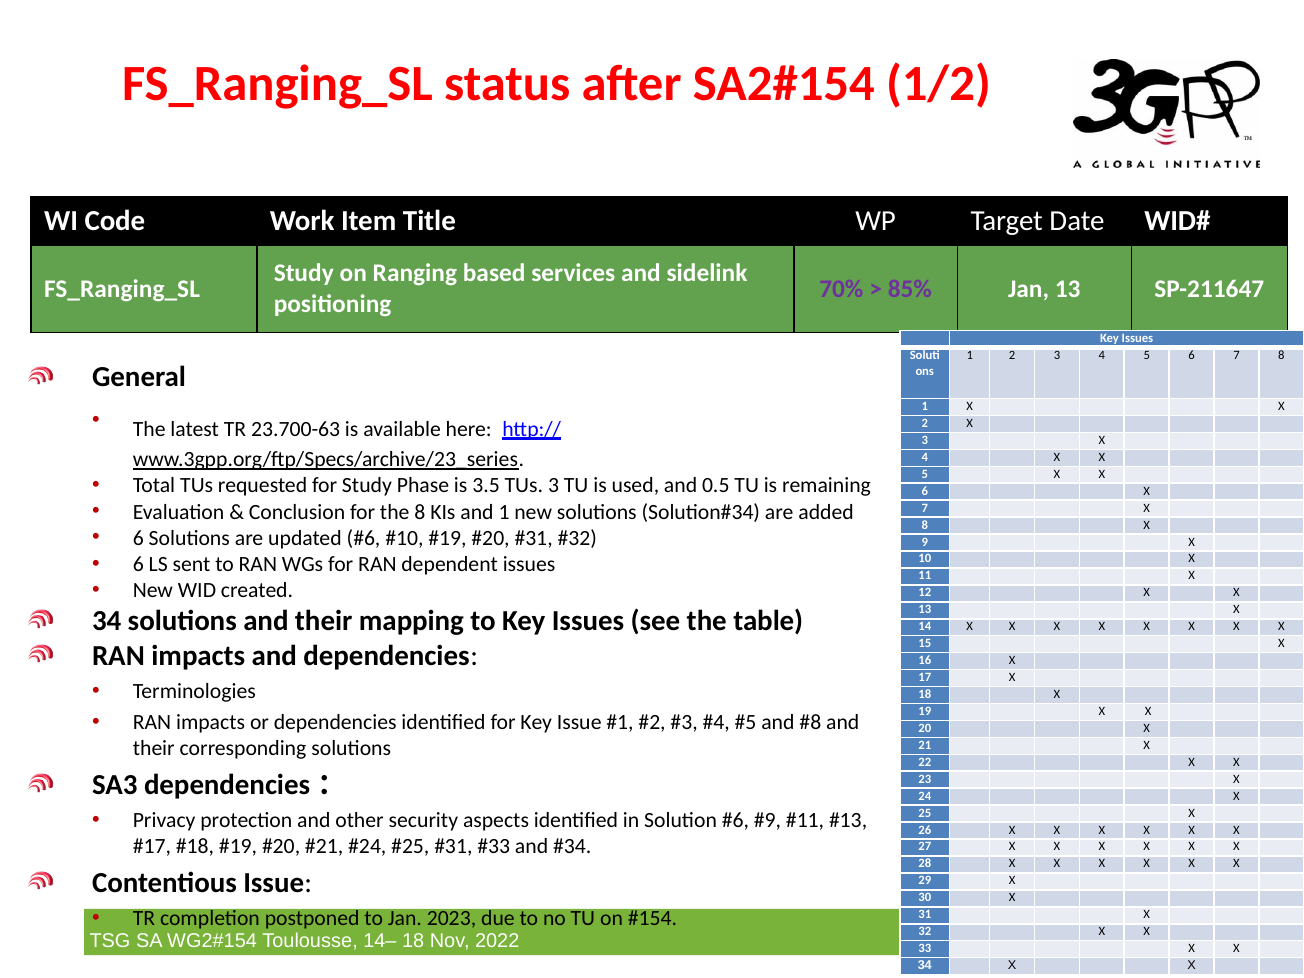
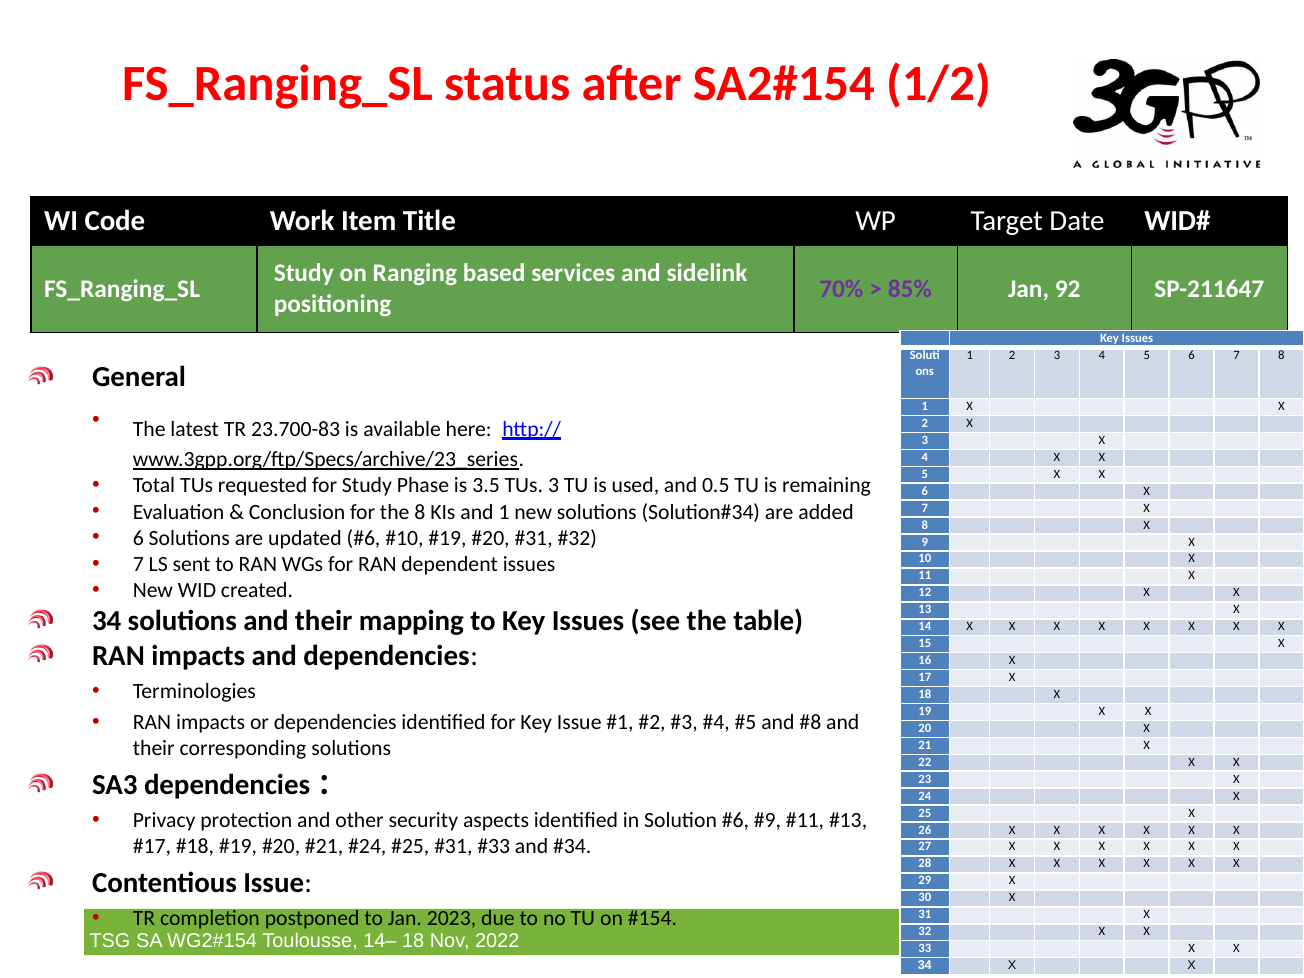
Jan 13: 13 -> 92 (1068, 289)
23.700-63: 23.700-63 -> 23.700-83 (296, 429)
6: 6 -> 7 (138, 564)
